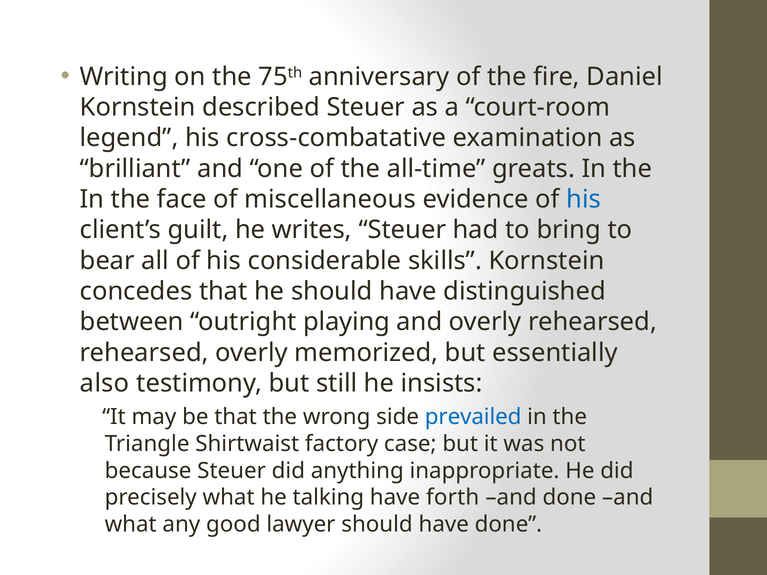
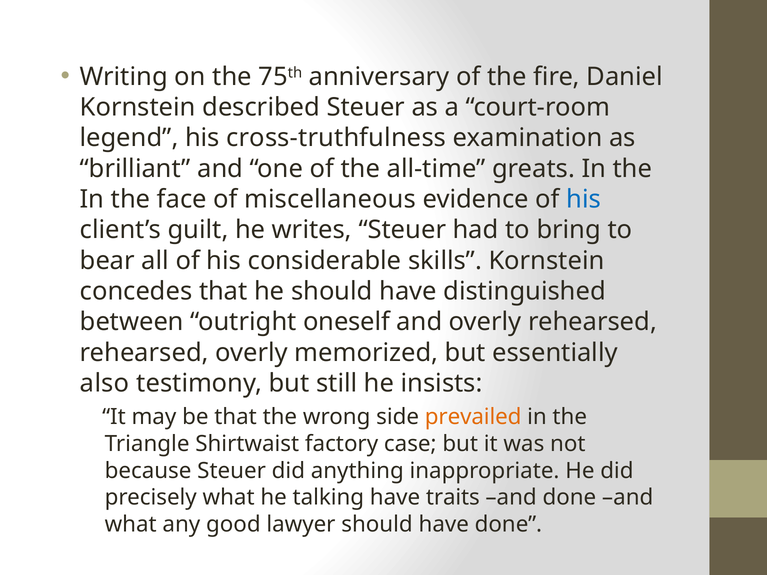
cross-combatative: cross-combatative -> cross-truthfulness (336, 138)
playing: playing -> oneself (347, 322)
prevailed colour: blue -> orange (473, 417)
forth: forth -> traits (453, 498)
